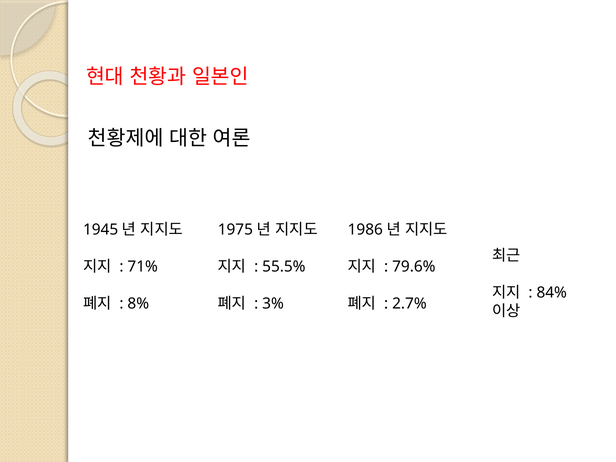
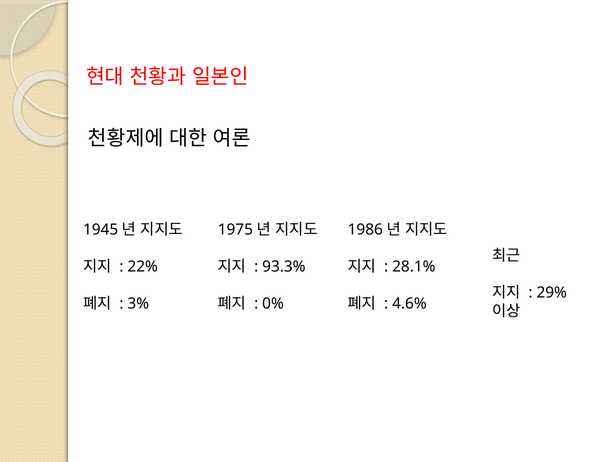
71%: 71% -> 22% (143, 267)
55.5%: 55.5% -> 93.3% (284, 267)
79.6%: 79.6% -> 28.1% (414, 267)
84%: 84% -> 29% (552, 292)
8%: 8% -> 3% (138, 304)
3%: 3% -> 0% (273, 304)
2.7%: 2.7% -> 4.6% (409, 304)
